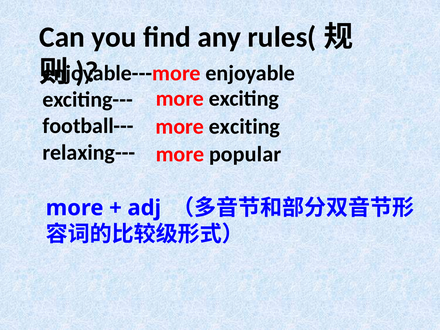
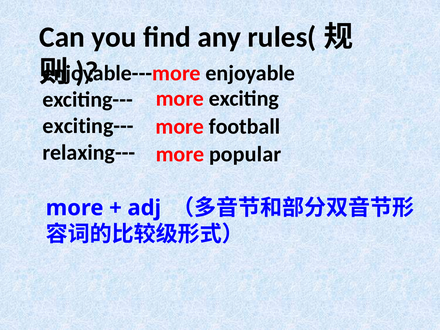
football---: football--- -> exciting--- (88, 126)
exciting: exciting -> football (245, 127)
